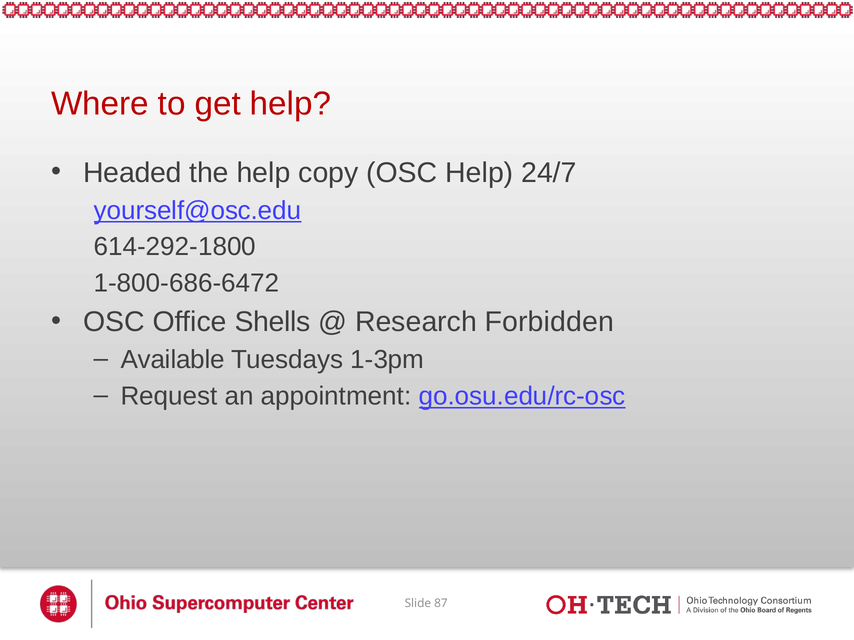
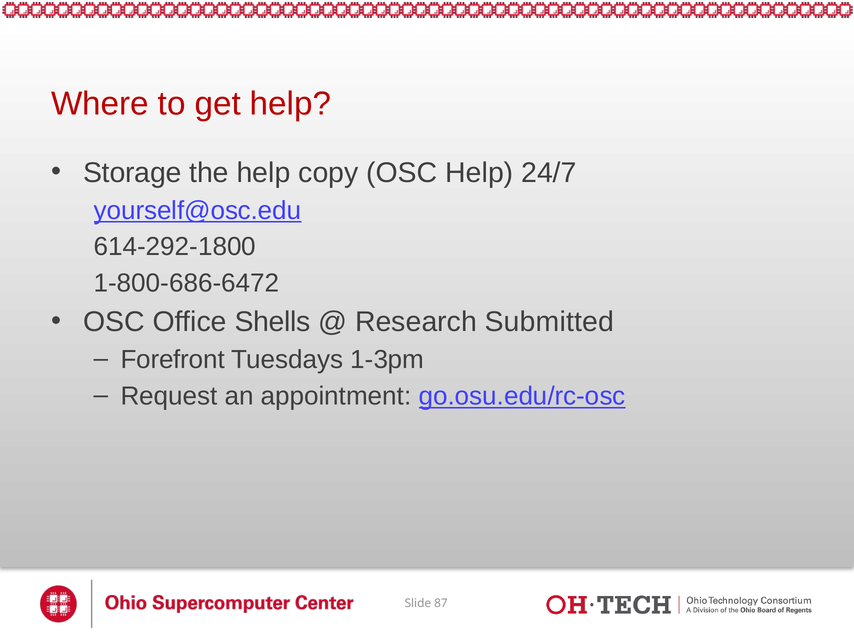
Headed: Headed -> Storage (132, 173)
Forbidden: Forbidden -> Submitted (550, 322)
Available: Available -> Forefront (173, 360)
